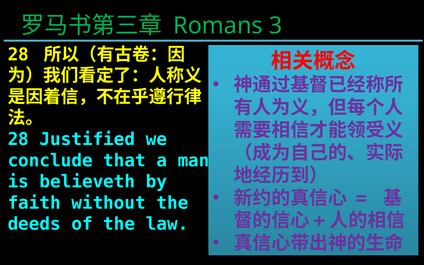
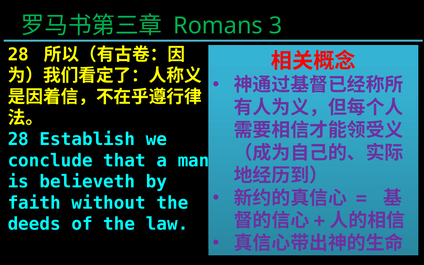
Justified: Justified -> Establish (87, 139)
